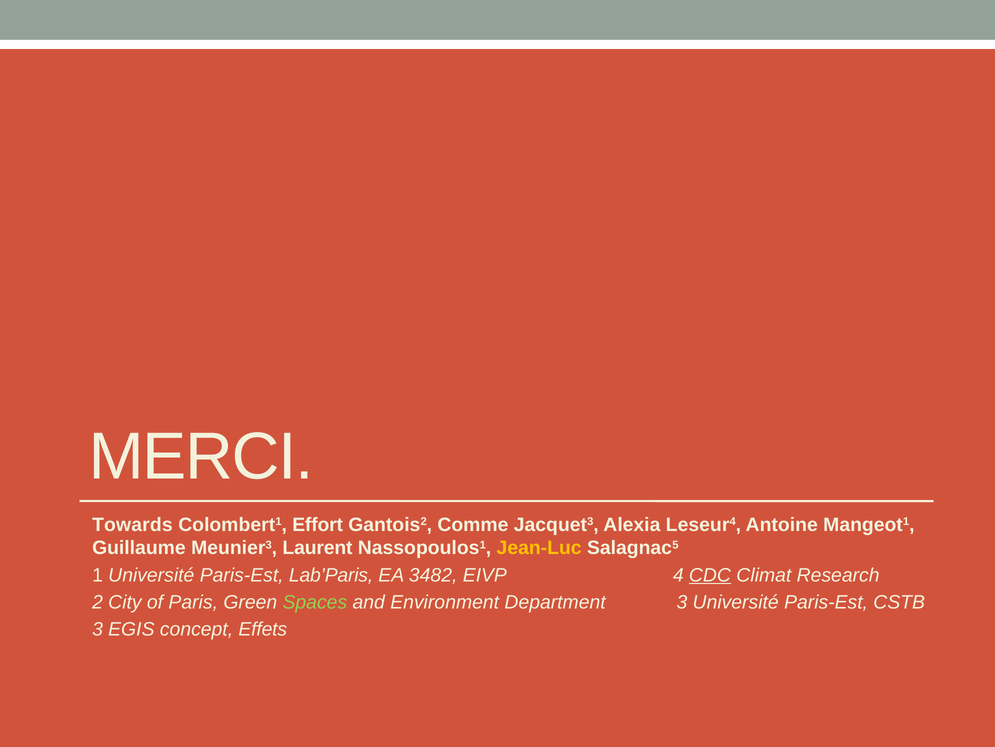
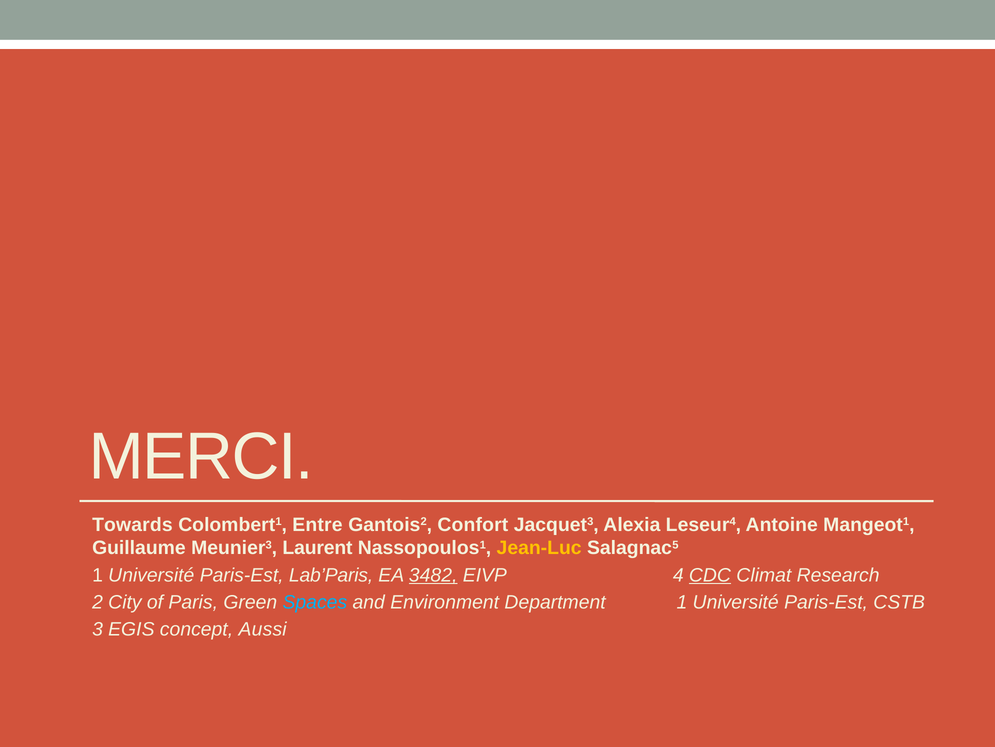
Effort: Effort -> Entre (317, 524)
Comme: Comme -> Confort (473, 524)
3482 underline: none -> present (433, 575)
Spaces colour: light green -> light blue (315, 602)
Department 3: 3 -> 1 (682, 602)
Effets: Effets -> Aussi (263, 629)
